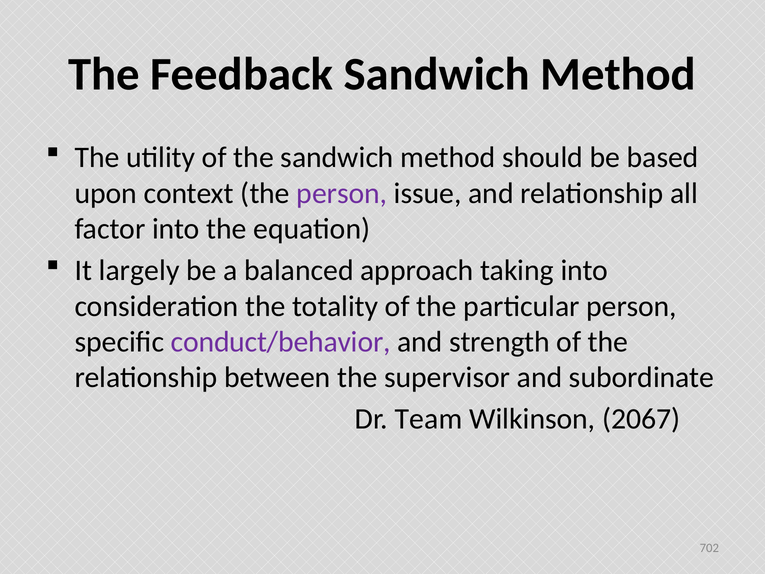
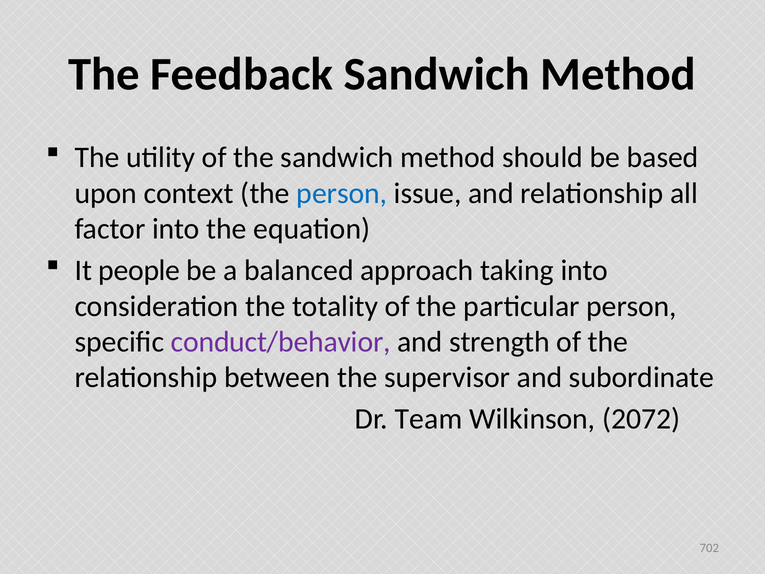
person colour: purple -> blue (342, 193)
largely: largely -> people (139, 270)
2067: 2067 -> 2072 (641, 419)
